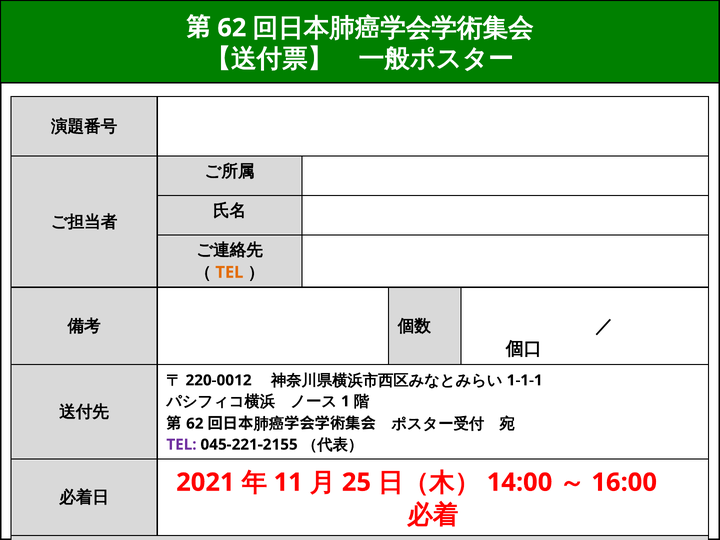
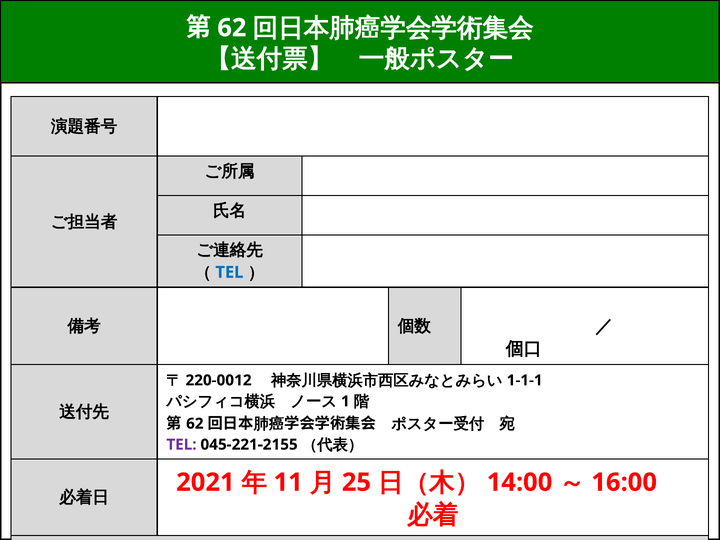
TEL colour: orange -> blue (229, 272)
